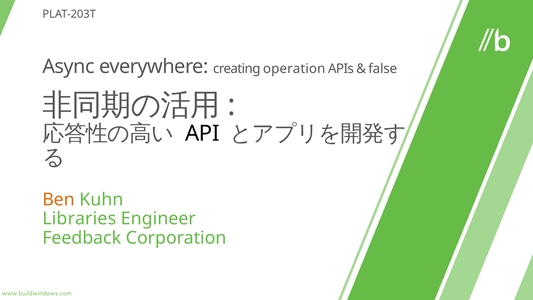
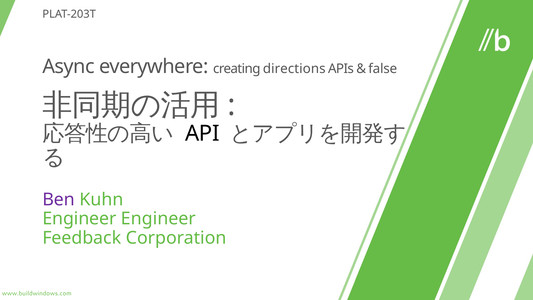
operation: operation -> directions (294, 69)
Ben colour: orange -> purple (59, 199)
Libraries: Libraries -> Engineer (79, 219)
